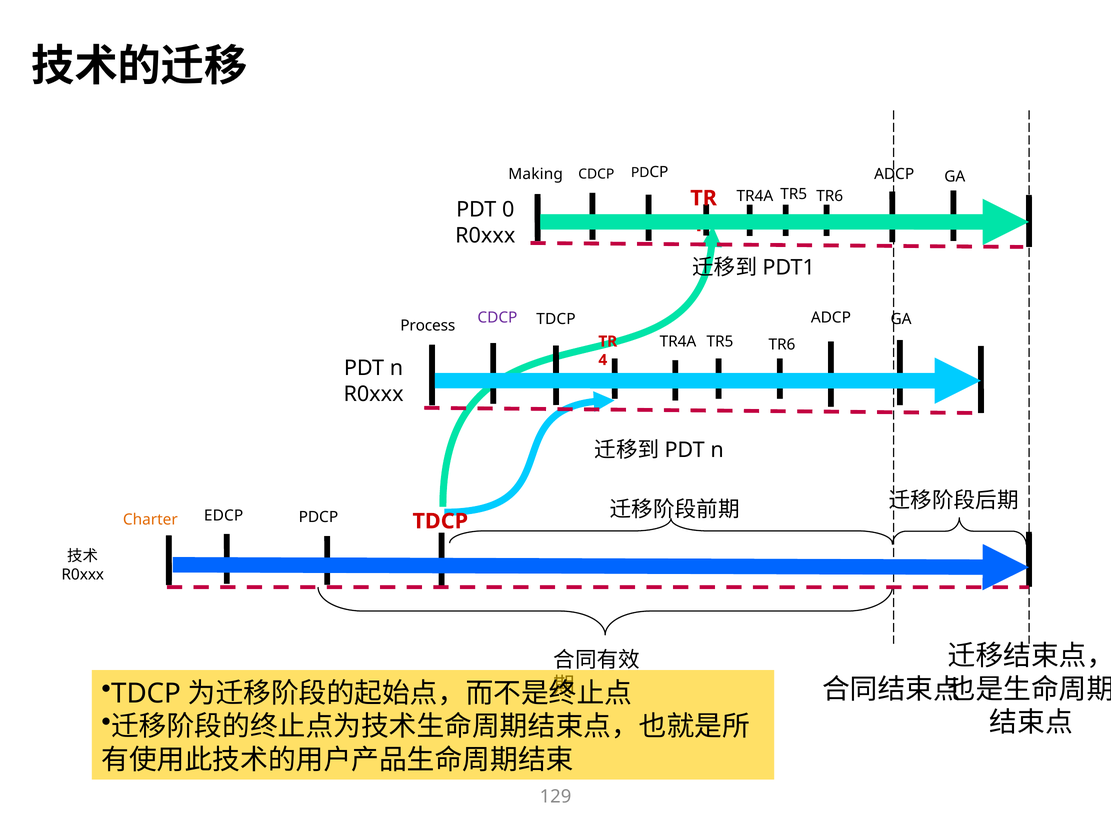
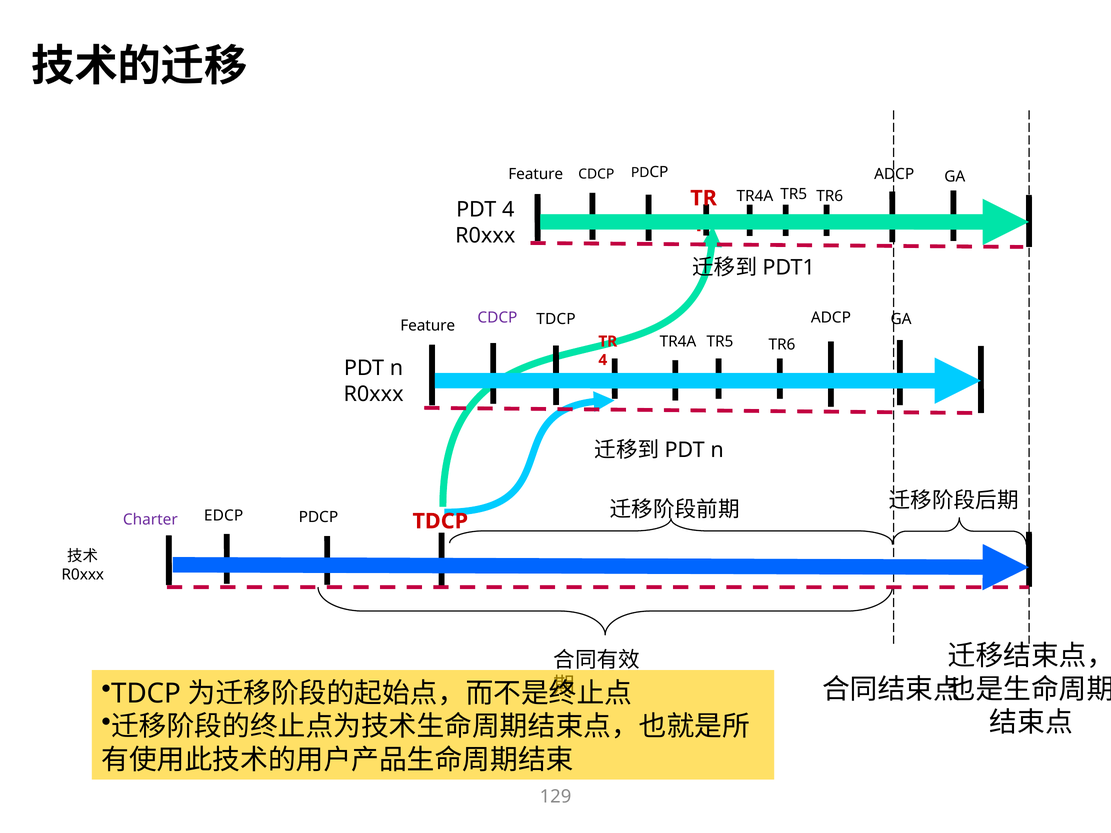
Making: Making -> Feature (536, 174)
PDT 0: 0 -> 4 (508, 210)
Process: Process -> Feature (428, 326)
Charter colour: orange -> purple (150, 520)
